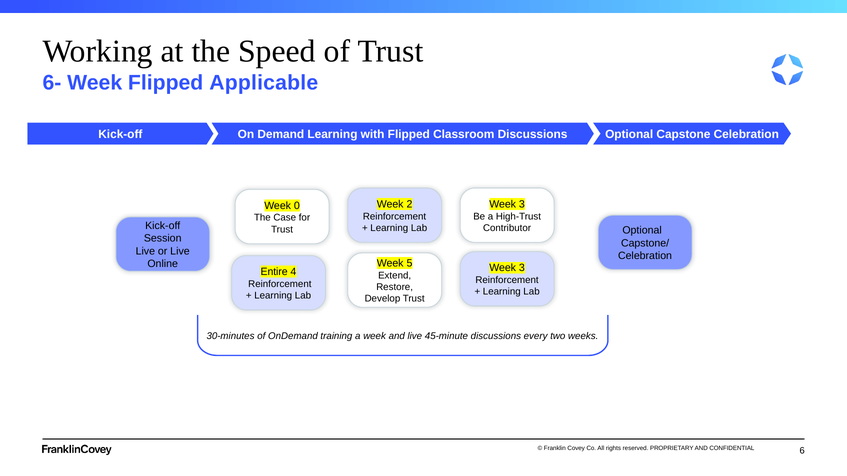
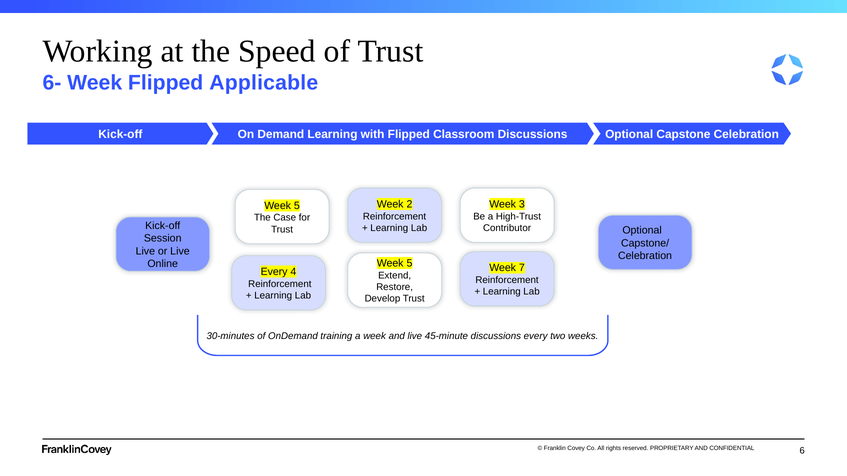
0: 0 -> 5 (297, 206)
3: 3 -> 7 (522, 268)
Entire: Entire -> Every (274, 272)
